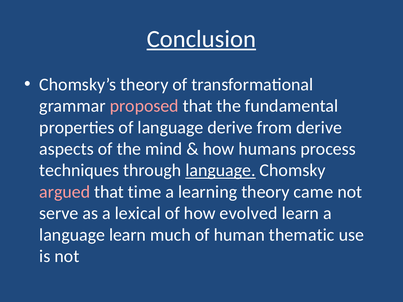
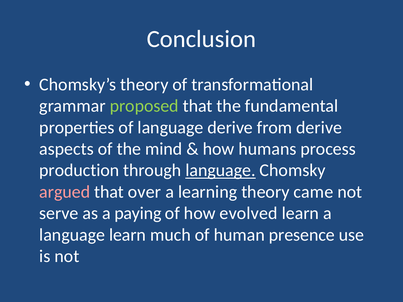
Conclusion underline: present -> none (201, 39)
proposed colour: pink -> light green (144, 106)
techniques: techniques -> production (79, 171)
time: time -> over (145, 192)
lexical: lexical -> paying (138, 214)
thematic: thematic -> presence (302, 235)
